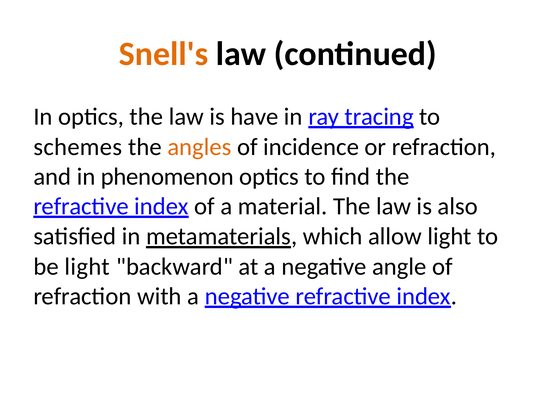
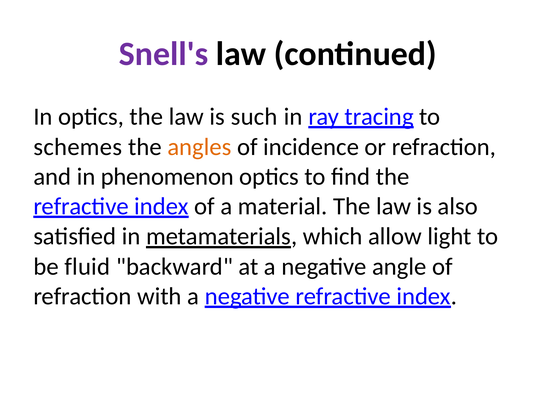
Snell's colour: orange -> purple (163, 54)
have: have -> such (254, 117)
be light: light -> fluid (87, 267)
